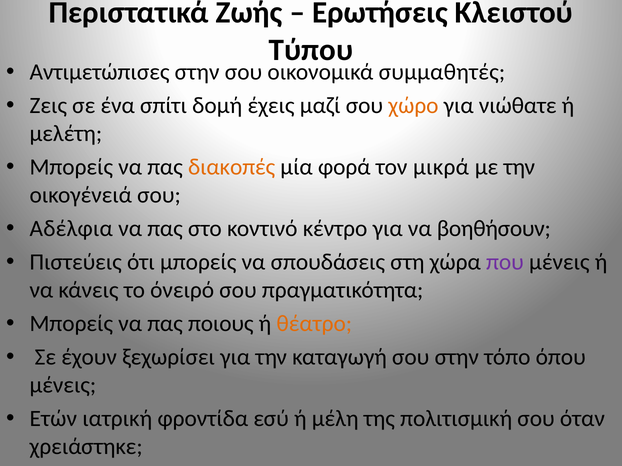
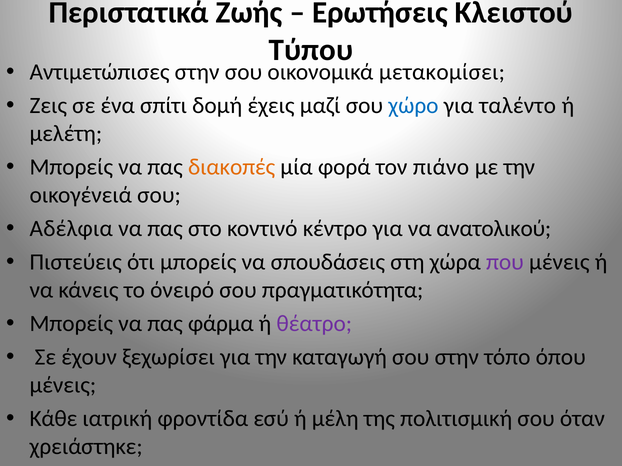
συμμαθητές: συμμαθητές -> μετακομίσει (442, 72)
χώρο colour: orange -> blue (413, 106)
νιώθατε: νιώθατε -> ταλέντο (518, 106)
μικρά: μικρά -> πιάνο (441, 167)
βοηθήσουν: βοηθήσουν -> ανατολικού (494, 229)
ποιους: ποιους -> φάρμα (221, 324)
θέατρο colour: orange -> purple (314, 324)
Ετών: Ετών -> Κάθε (53, 419)
